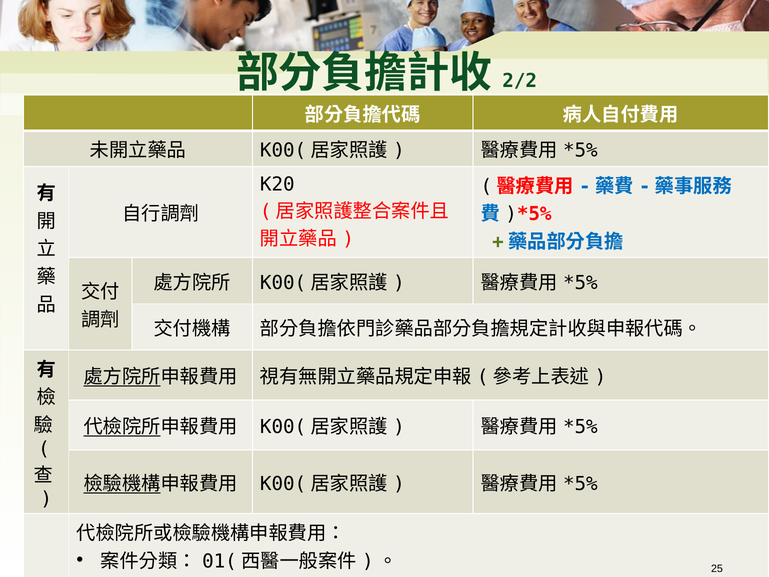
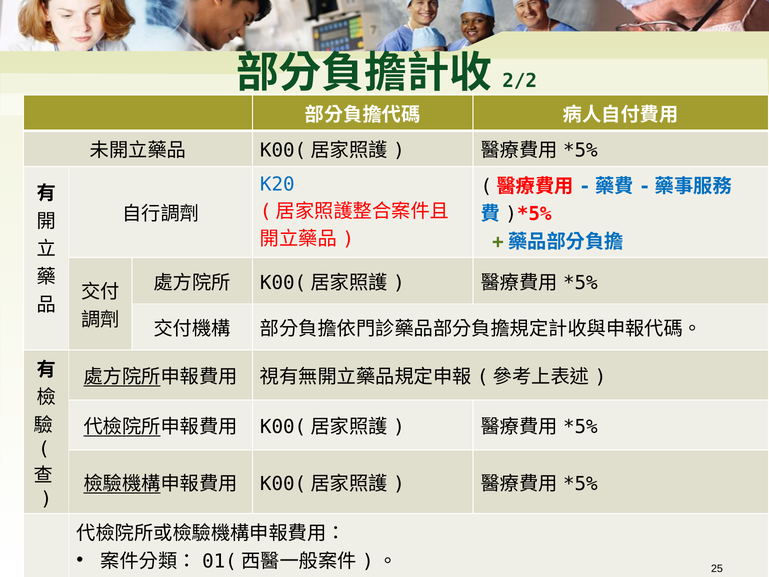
K20 colour: black -> blue (277, 184)
